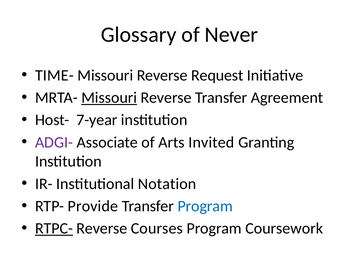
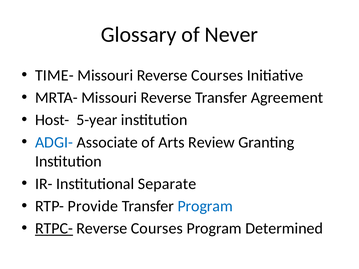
Missouri Reverse Request: Request -> Courses (217, 75)
Missouri underline: present -> none (109, 98)
7-year: 7-year -> 5-year (97, 120)
ADGI- colour: purple -> blue (54, 142)
Invited: Invited -> Review (212, 142)
Notation: Notation -> Separate (167, 184)
Coursework: Coursework -> Determined (284, 229)
